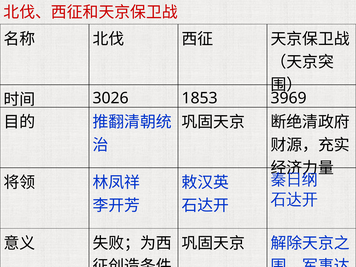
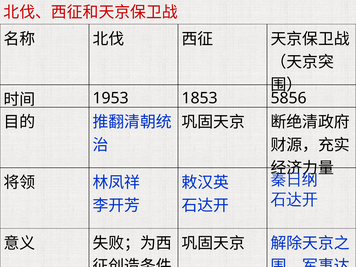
3026: 3026 -> 1953 (111, 98)
3969: 3969 -> 5856 (289, 98)
